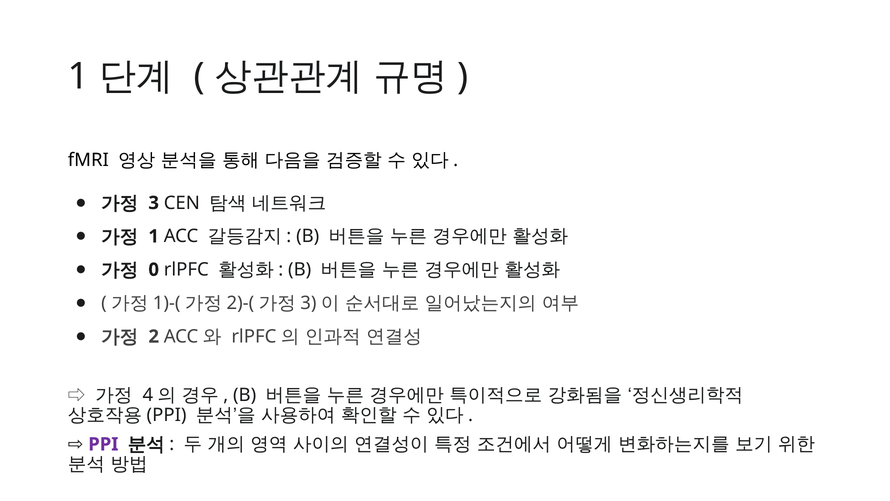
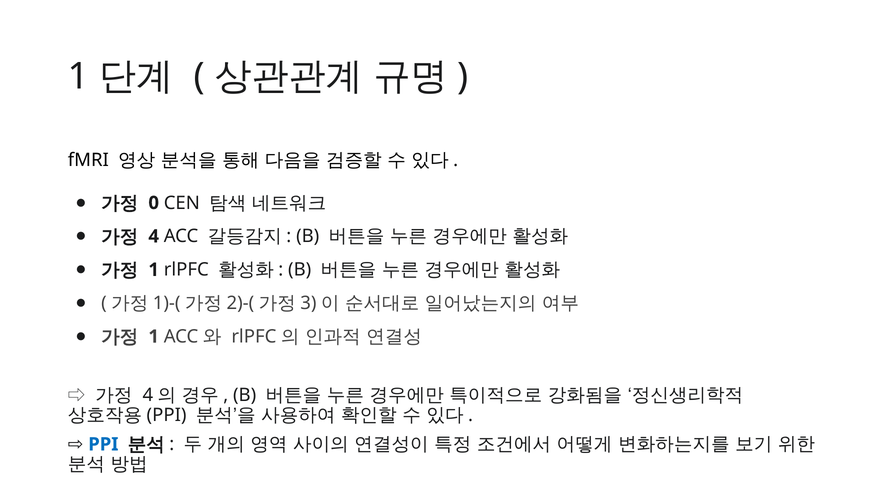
3: 3 -> 0 (154, 203)
1: 1 -> 4 (154, 236)
0: 0 -> 1 (154, 270)
2: 2 -> 1 (154, 336)
PPI colour: purple -> blue (103, 444)
